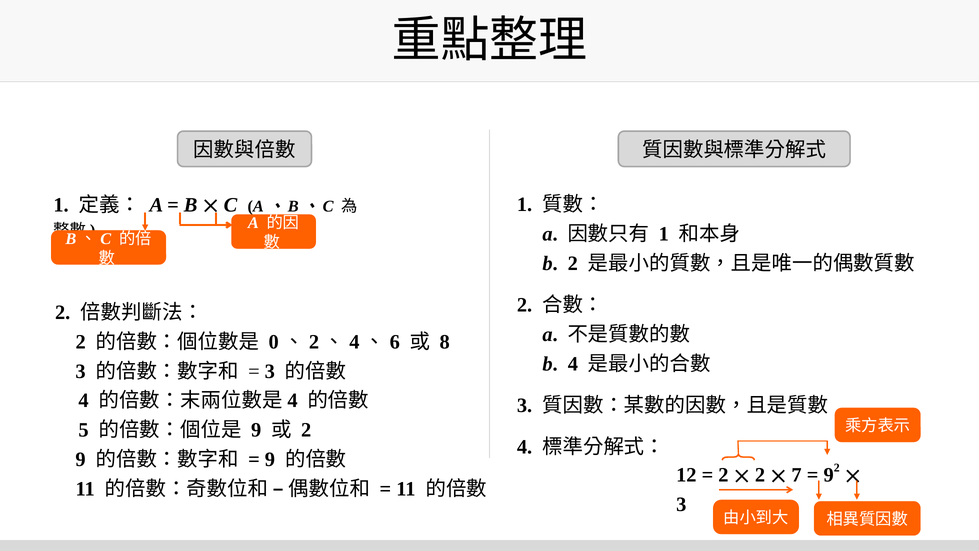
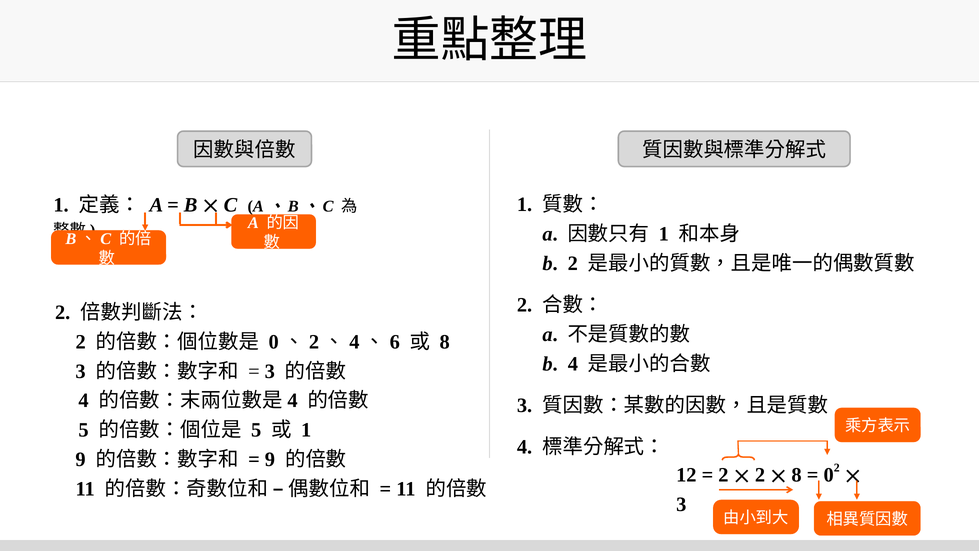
9: 9 -> 5 (256, 430)
2: 2 -> 1 (306, 430)
7: 7 -> 8 (797, 475)
9: 9 -> 0 (829, 475)
